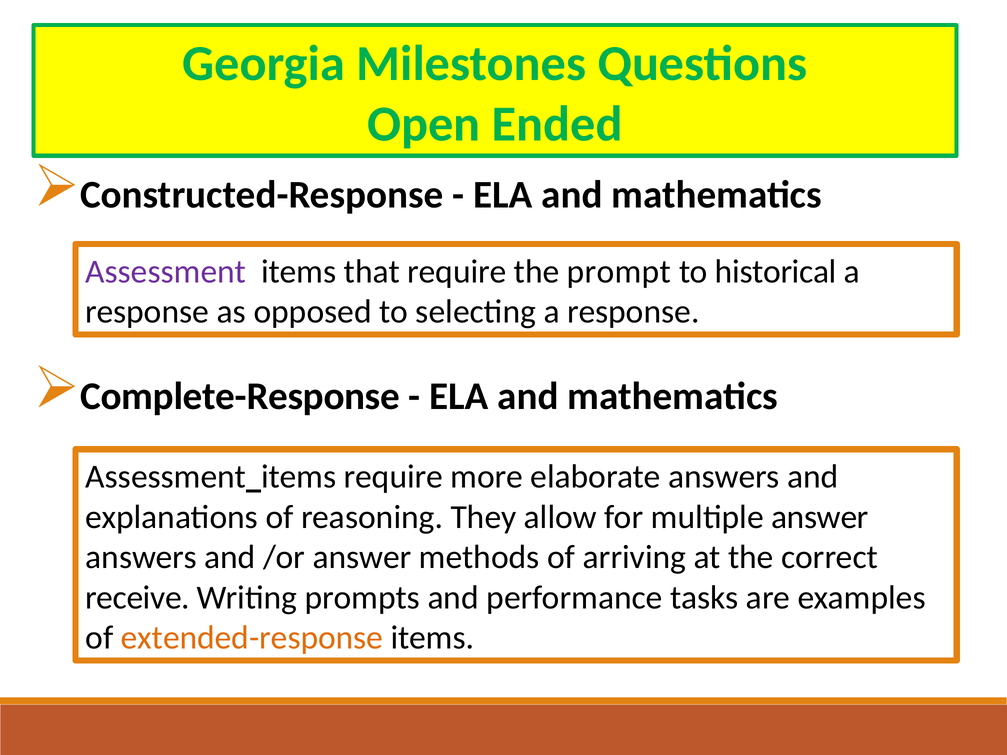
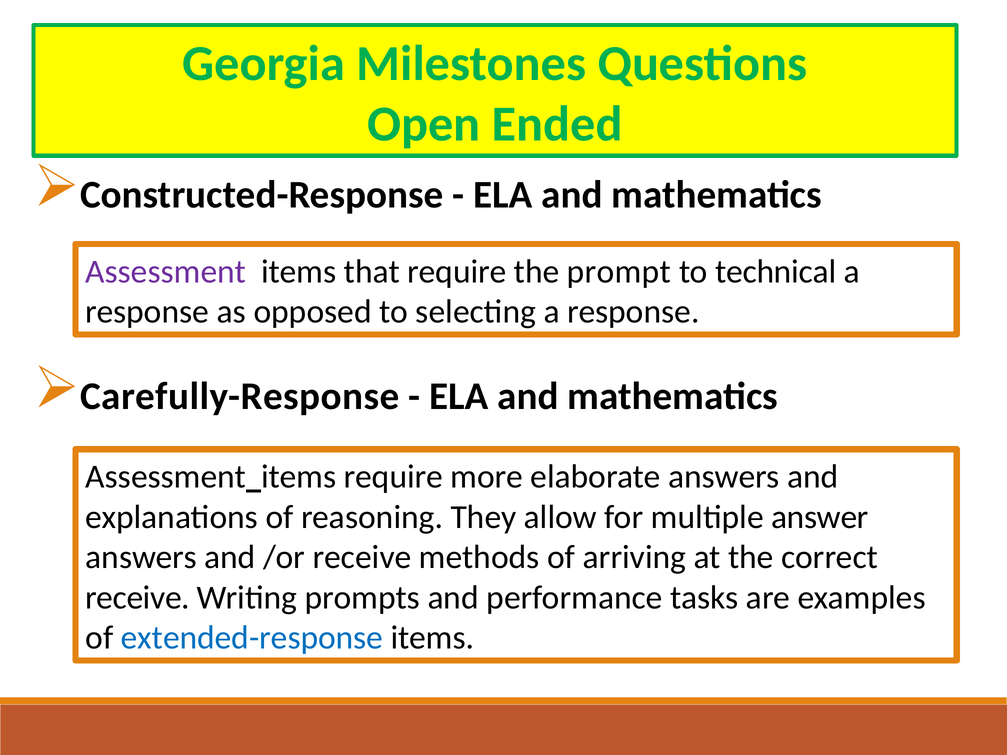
historical: historical -> technical (776, 272)
Complete-Response: Complete-Response -> Carefully-Response (240, 396)
/or answer: answer -> receive (362, 557)
extended-response colour: orange -> blue (252, 638)
